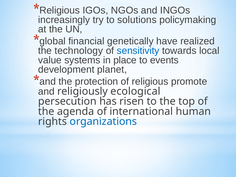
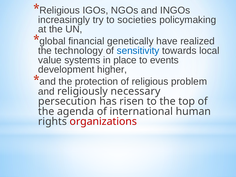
solutions: solutions -> societies (137, 20)
planet: planet -> higher (112, 70)
promote: promote -> problem (189, 82)
ecological: ecological -> necessary (135, 91)
organizations colour: blue -> red (103, 121)
